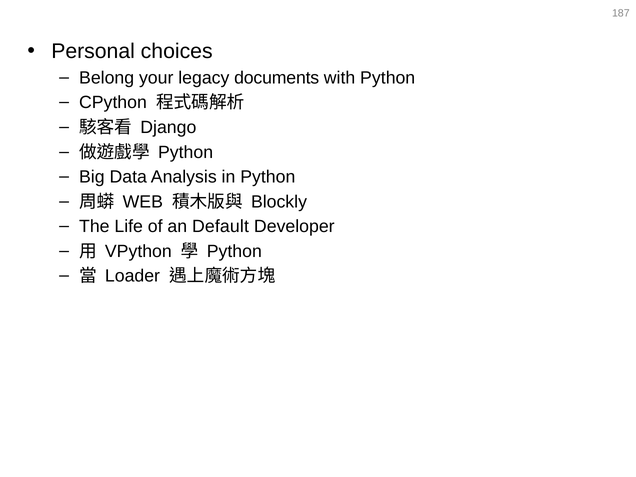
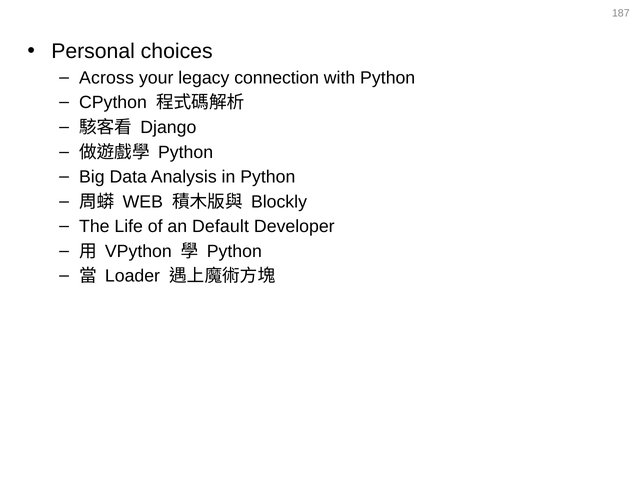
Belong: Belong -> Across (107, 78)
documents: documents -> connection (277, 78)
